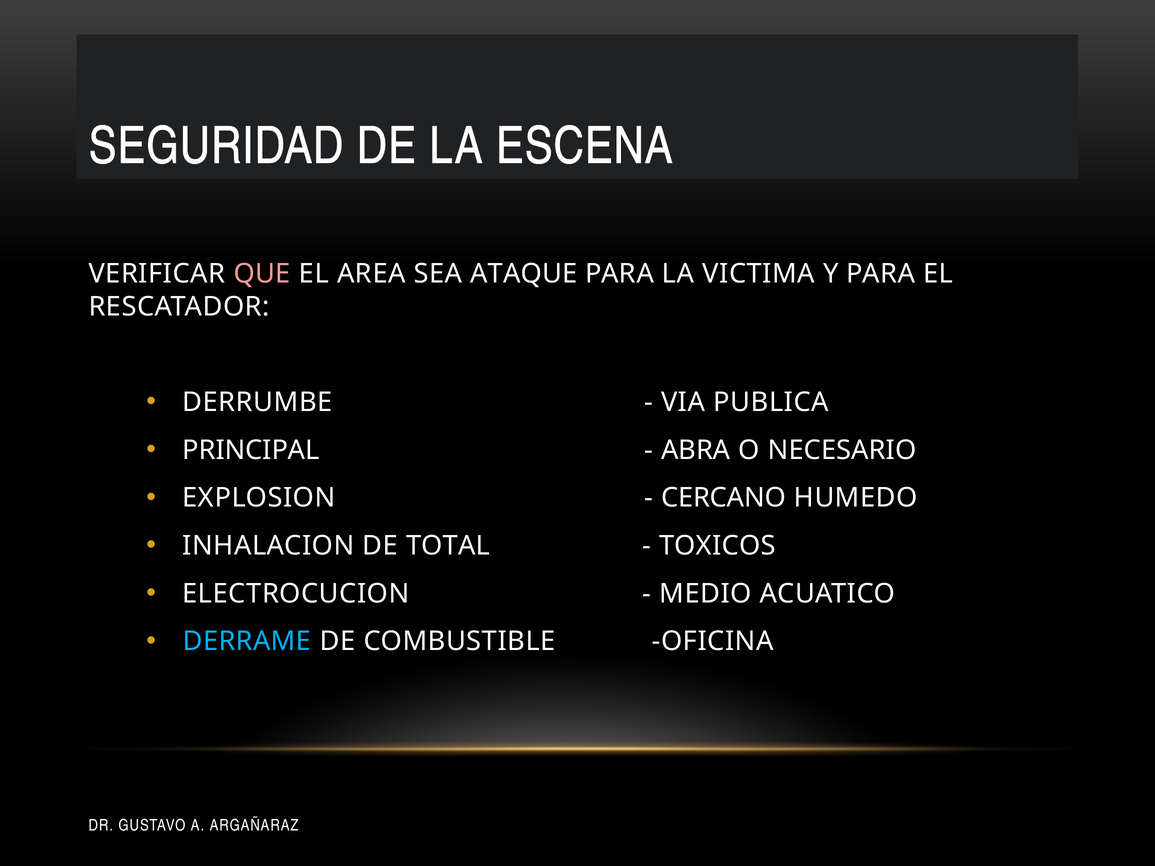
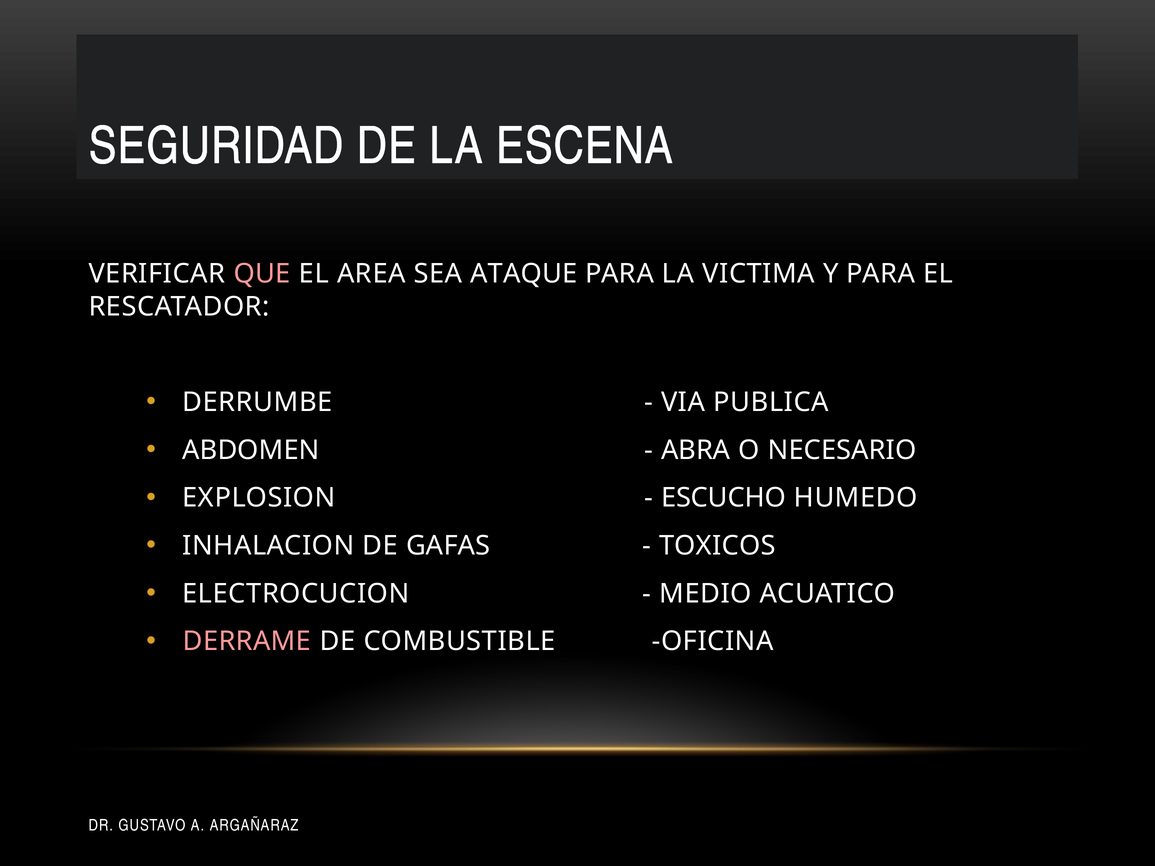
PRINCIPAL: PRINCIPAL -> ABDOMEN (251, 450)
CERCANO: CERCANO -> ESCUCHO (724, 498)
TOTAL: TOTAL -> GAFAS (448, 546)
DERRAME colour: light blue -> pink (247, 642)
